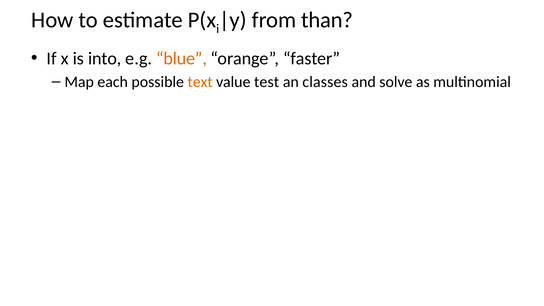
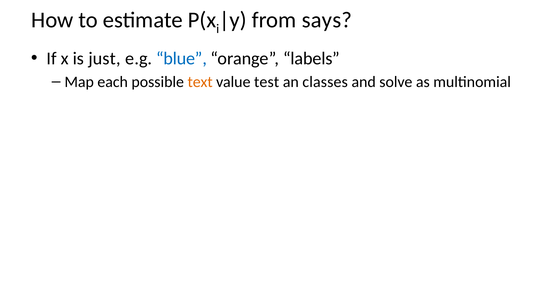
than: than -> says (327, 20)
into: into -> just (105, 58)
blue colour: orange -> blue (181, 58)
faster: faster -> labels (312, 58)
